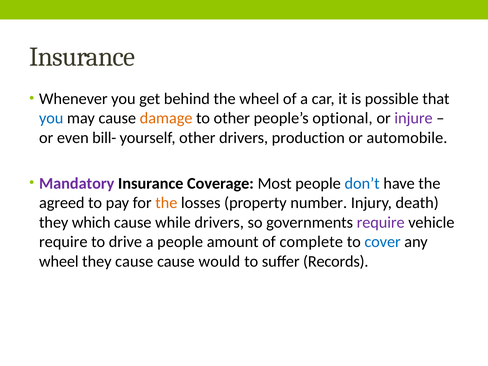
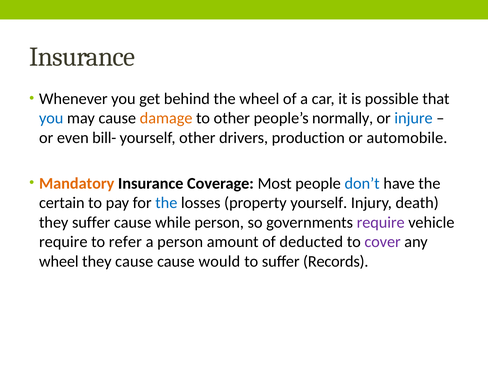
optional: optional -> normally (343, 118)
injure colour: purple -> blue (414, 118)
Mandatory colour: purple -> orange (77, 183)
agreed: agreed -> certain (62, 203)
the colour: orange -> blue (166, 203)
property number: number -> yourself (319, 203)
they which: which -> suffer (91, 222)
while drivers: drivers -> person (219, 222)
drive: drive -> refer (125, 242)
a people: people -> person (180, 242)
complete: complete -> deducted (311, 242)
cover colour: blue -> purple (383, 242)
